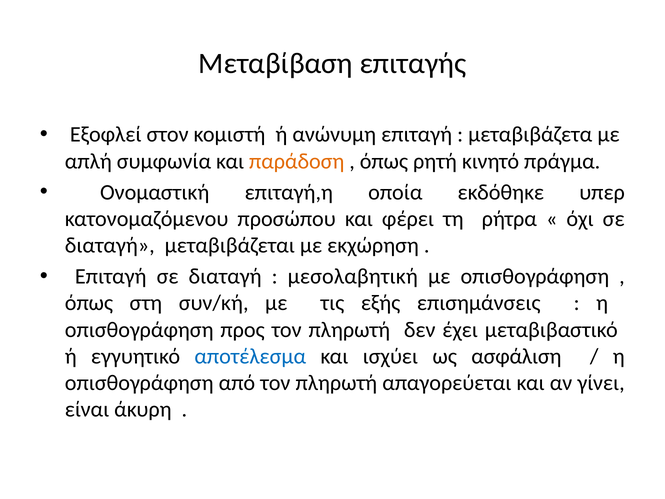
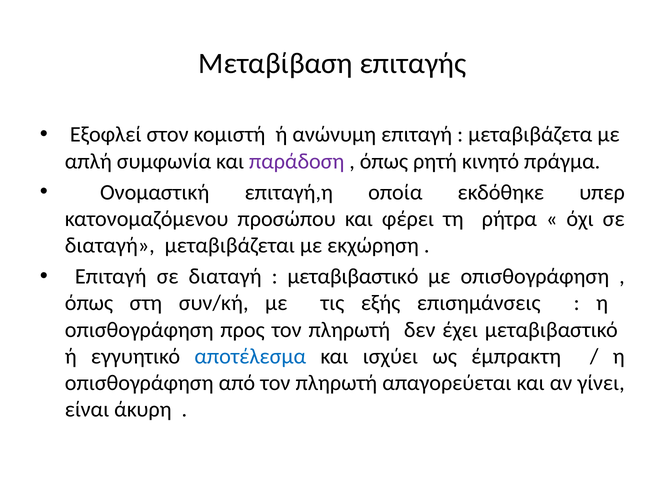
παράδοση colour: orange -> purple (297, 161)
μεσολαβητική: μεσολαβητική -> μεταβιβαστικό (353, 276)
ασφάλιση: ασφάλιση -> έμπρακτη (516, 356)
